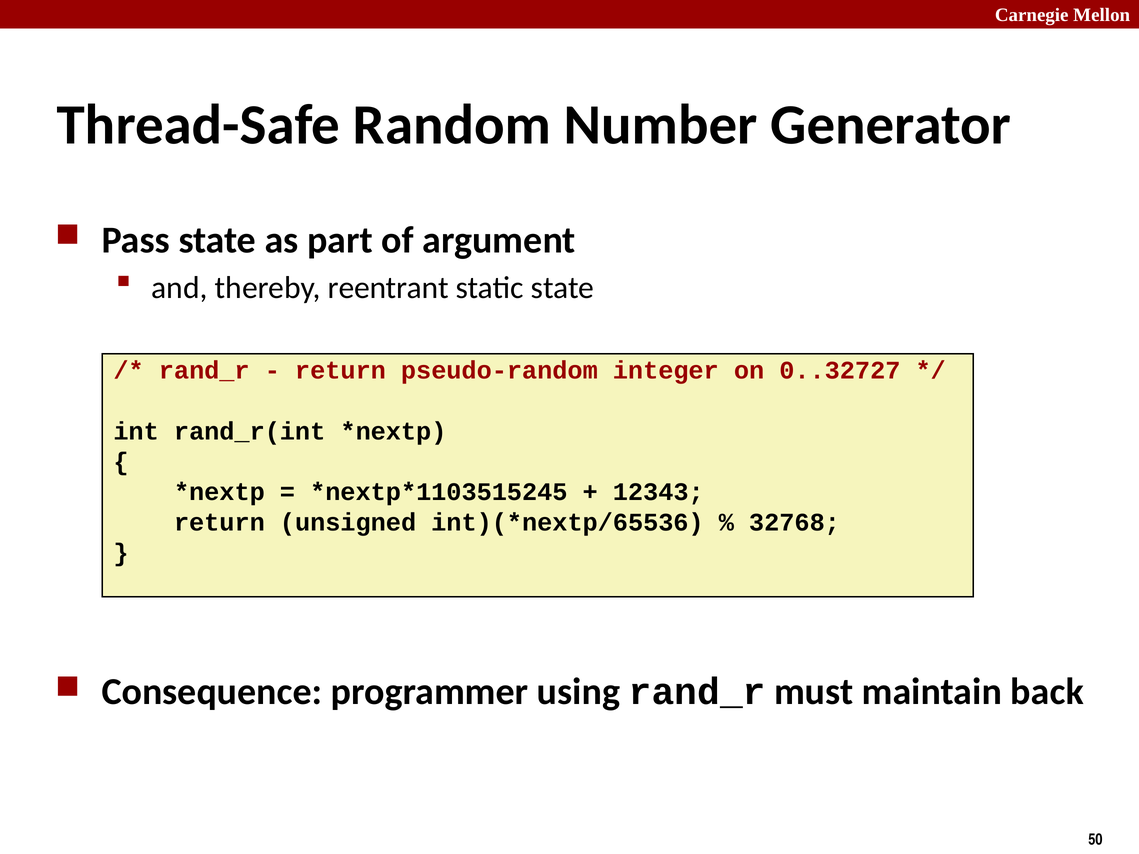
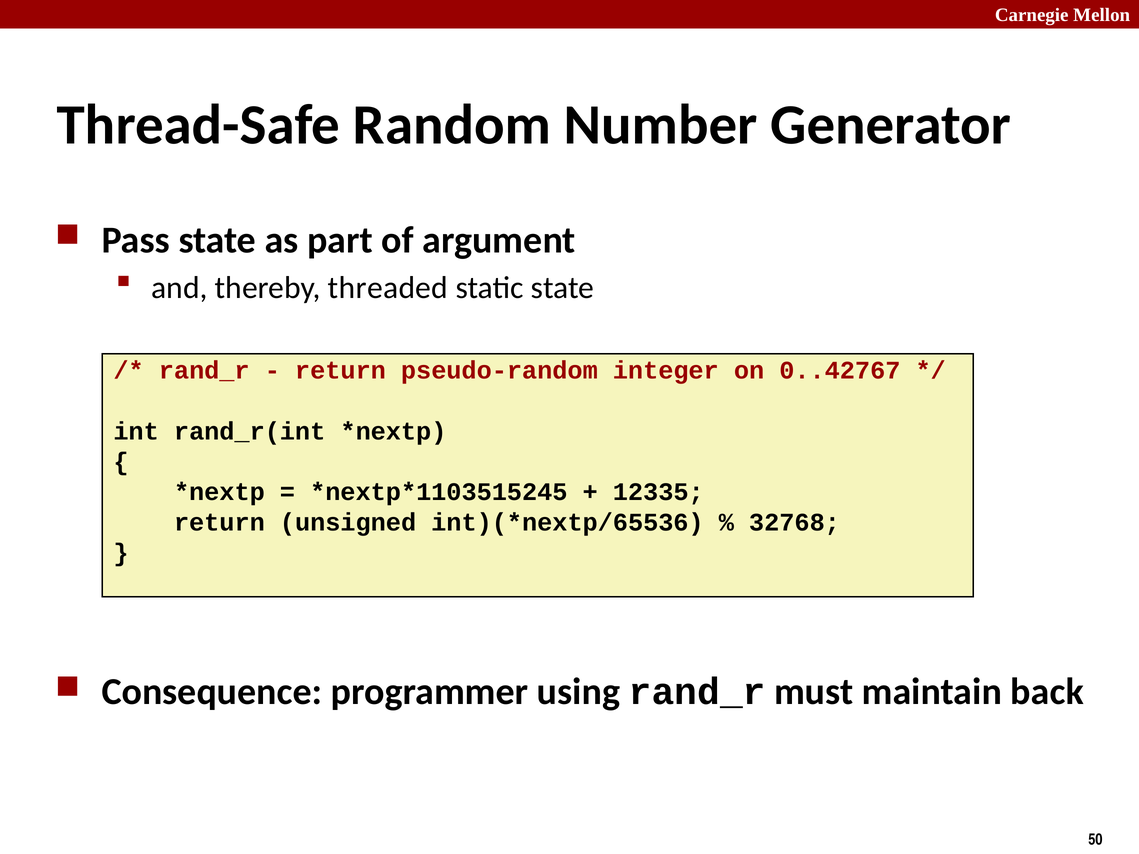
reentrant: reentrant -> threaded (388, 288)
0..32727: 0..32727 -> 0..42767 (840, 371)
12343: 12343 -> 12335 (658, 492)
